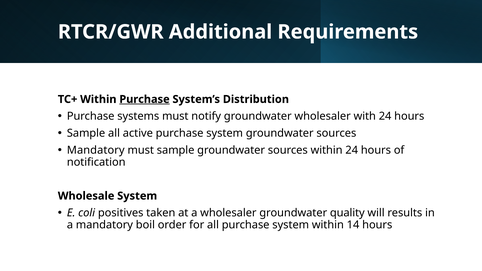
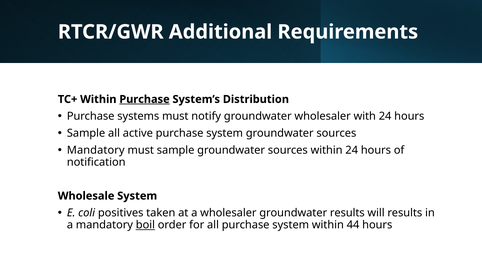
groundwater quality: quality -> results (347, 213)
boil underline: none -> present (145, 225)
14: 14 -> 44 (353, 225)
